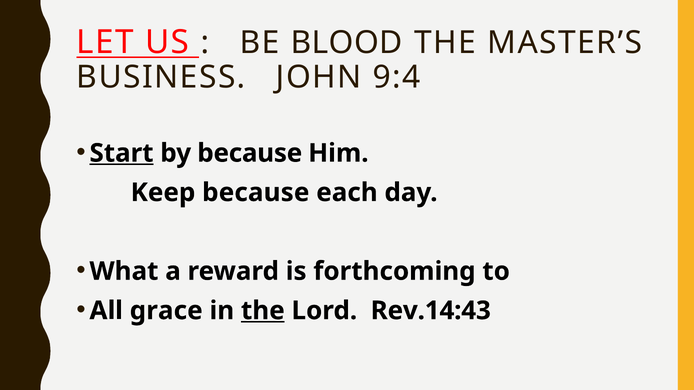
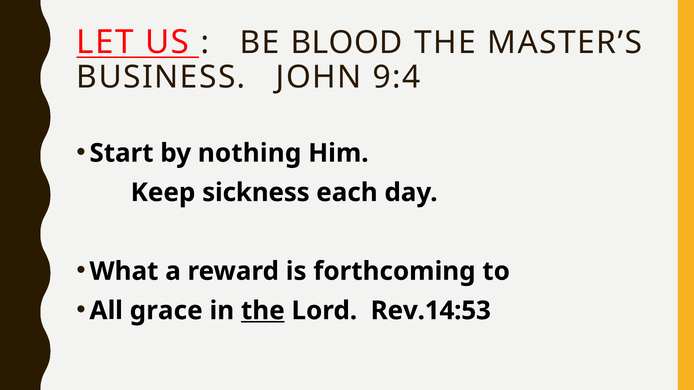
Start underline: present -> none (122, 153)
by because: because -> nothing (250, 153)
Keep because: because -> sickness (256, 193)
Rev.14:43: Rev.14:43 -> Rev.14:53 (431, 311)
